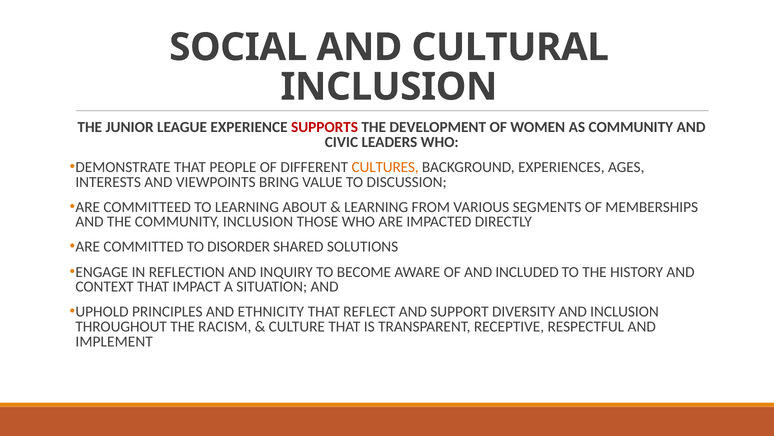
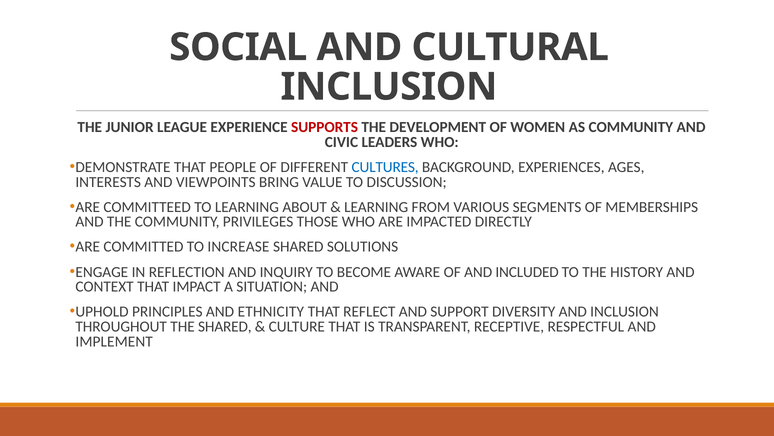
CULTURES colour: orange -> blue (385, 167)
COMMUNITY INCLUSION: INCLUSION -> PRIVILEGES (258, 222)
DISORDER: DISORDER -> INCREASE (238, 247)
THE RACISM: RACISM -> SHARED (225, 326)
